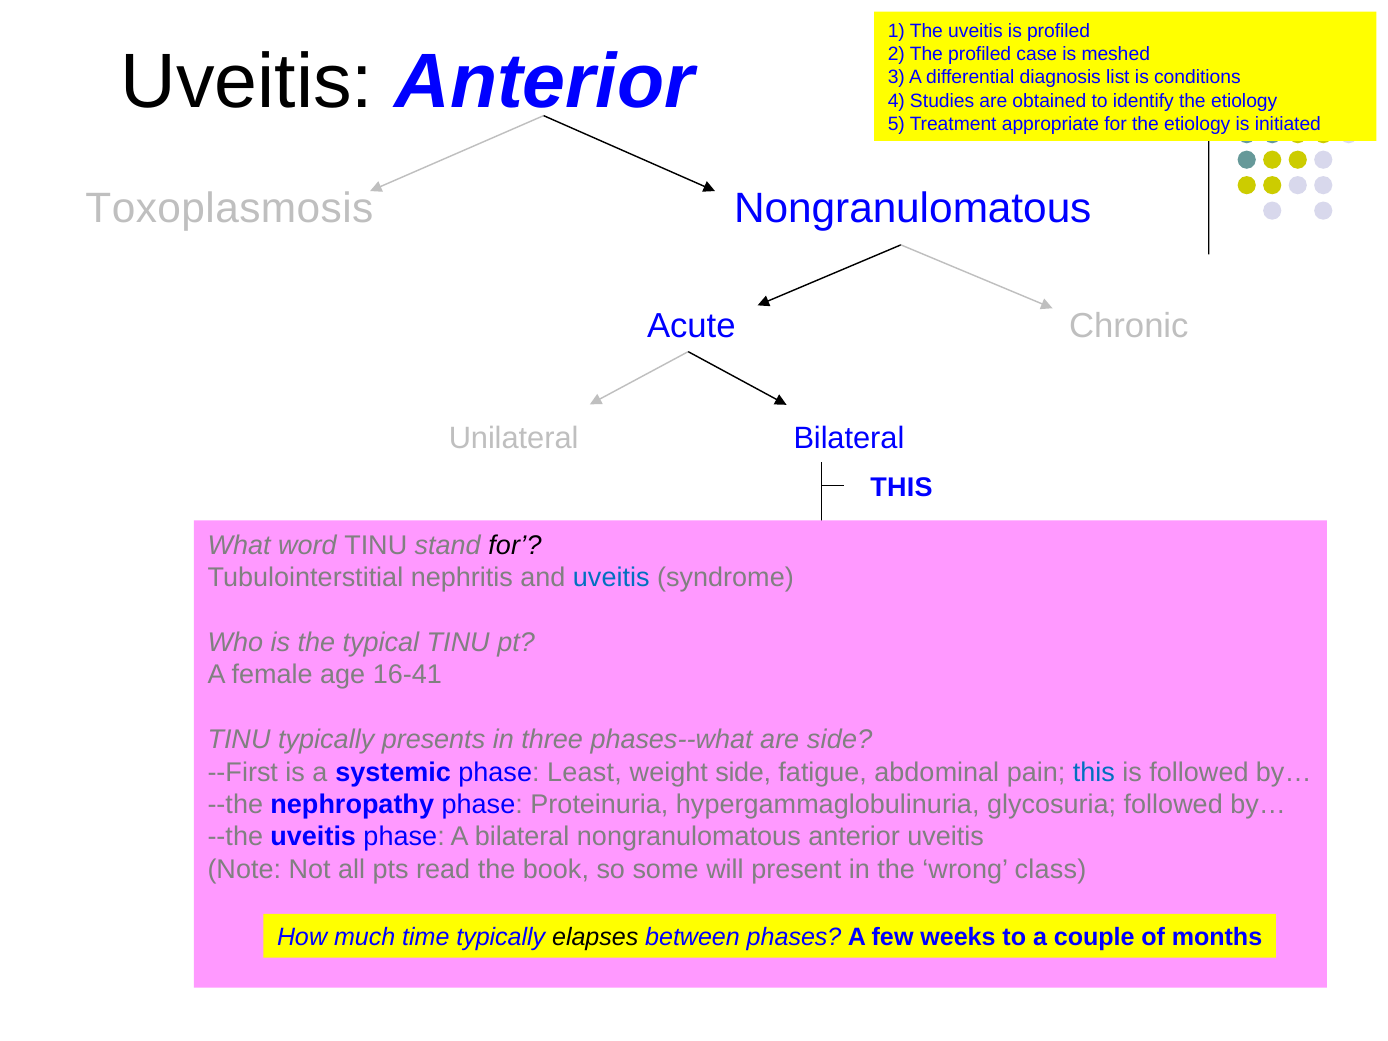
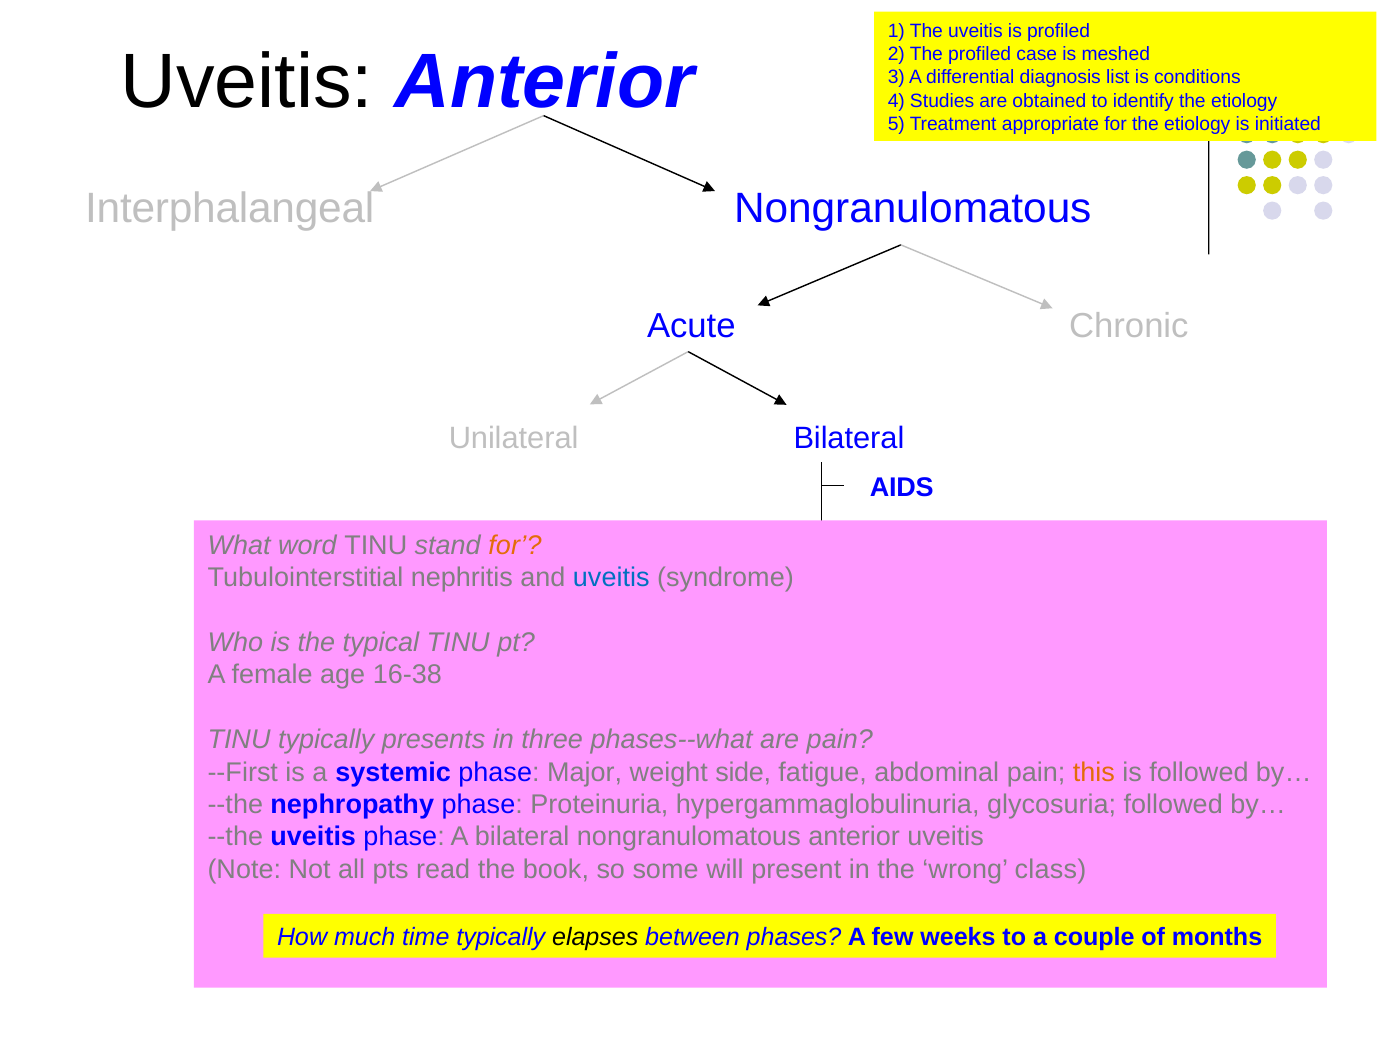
Toxoplasmosis: Toxoplasmosis -> Interphalangeal (230, 209)
THIS: THIS -> AIDS (902, 487)
for colour: black -> orange (515, 545)
16-41: 16-41 -> 16-38 (407, 675)
are side: side -> pain (840, 740)
Least: Least -> Major (585, 772)
this colour: blue -> orange (1094, 772)
